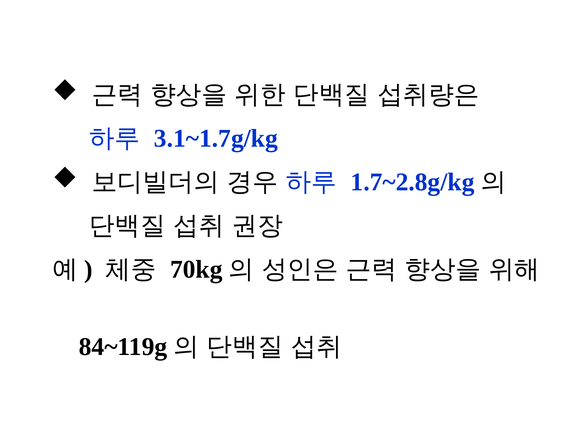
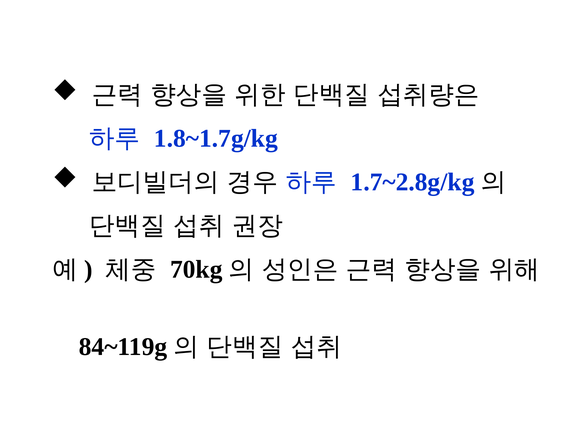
3.1~1.7g/kg: 3.1~1.7g/kg -> 1.8~1.7g/kg (216, 138)
